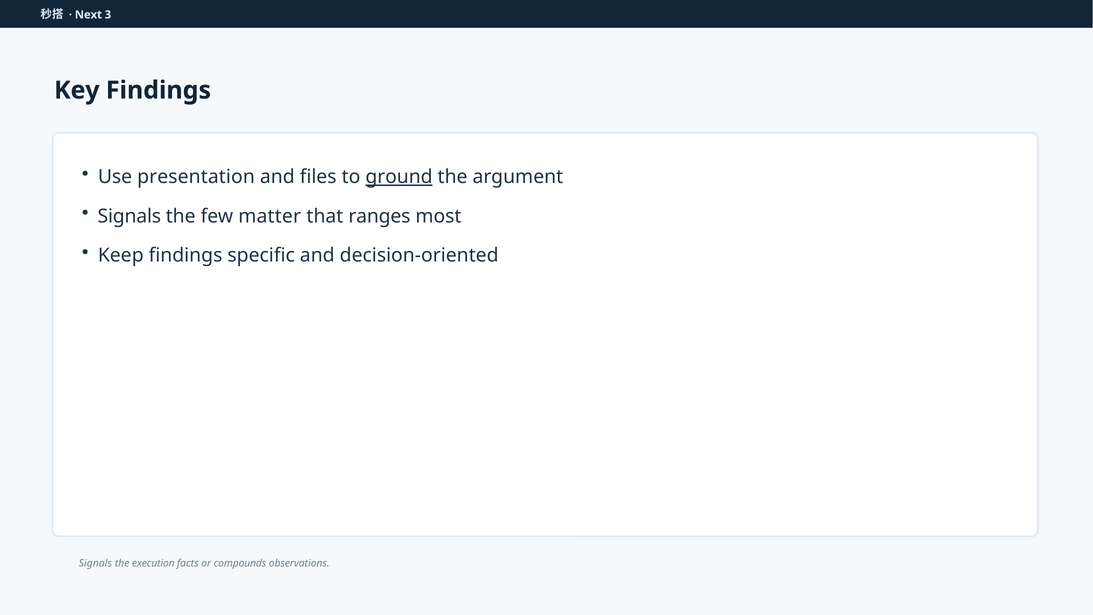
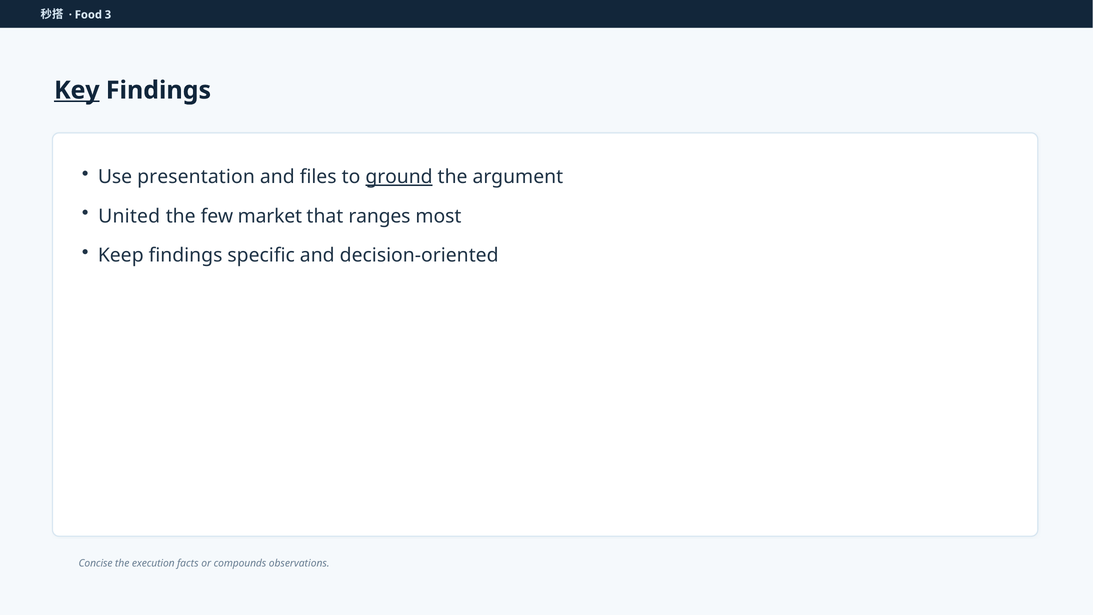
Next: Next -> Food (88, 15)
Key underline: none -> present (77, 90)
Signals: Signals -> United (129, 216)
matter: matter -> market (270, 216)
Signals: Signals -> Concise (96, 563)
